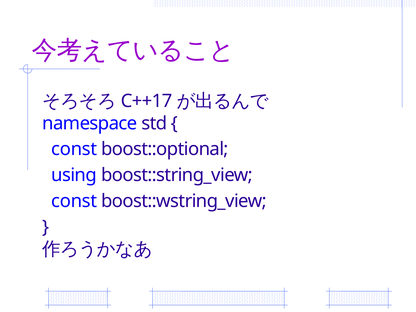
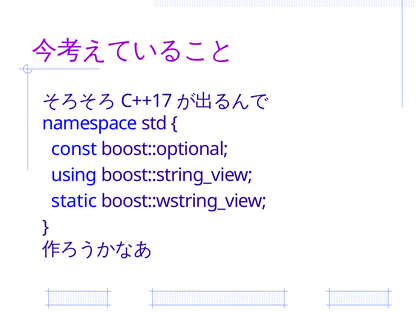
const: const -> static (74, 201)
